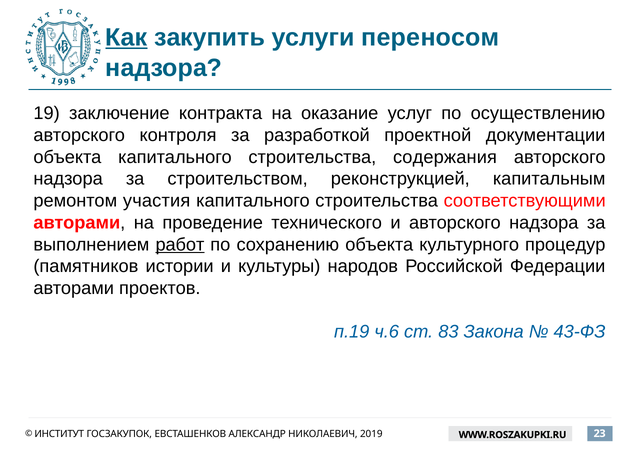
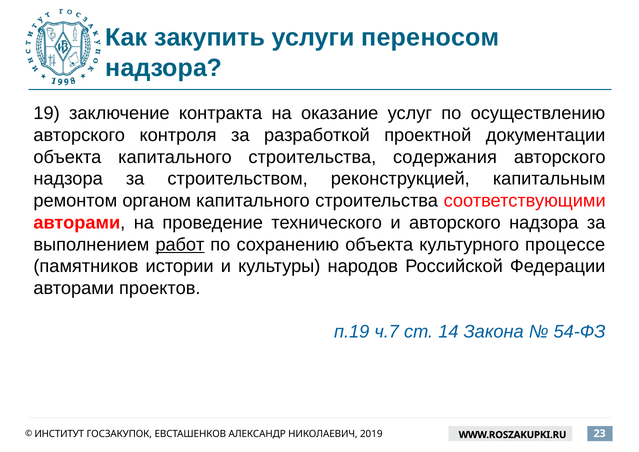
Как underline: present -> none (126, 38)
участия: участия -> органом (157, 201)
процедур: процедур -> процессе (565, 244)
ч.6: ч.6 -> ч.7 (387, 332)
83: 83 -> 14 (448, 332)
43-ФЗ: 43-ФЗ -> 54-ФЗ (580, 332)
